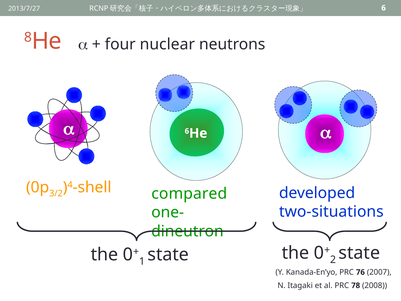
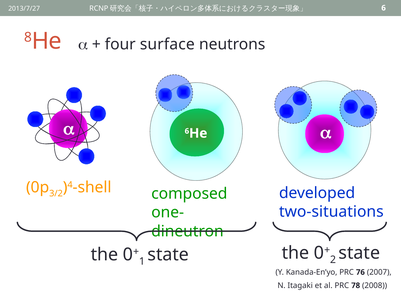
nuclear: nuclear -> surface (167, 44)
compared: compared -> composed (189, 194)
